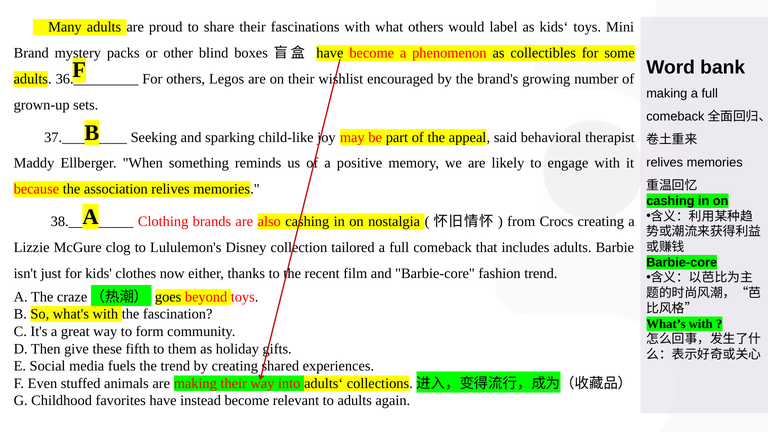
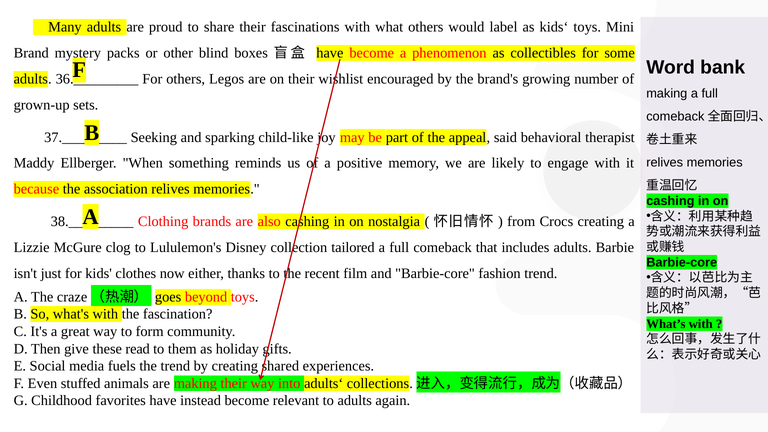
fifth: fifth -> read (138, 349)
